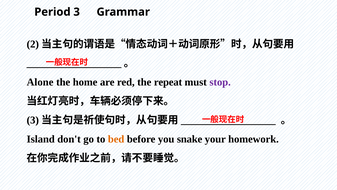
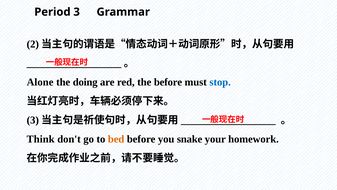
home: home -> doing (85, 82)
the repeat: repeat -> before (168, 82)
stop colour: purple -> blue (220, 82)
Island: Island -> Think (41, 139)
